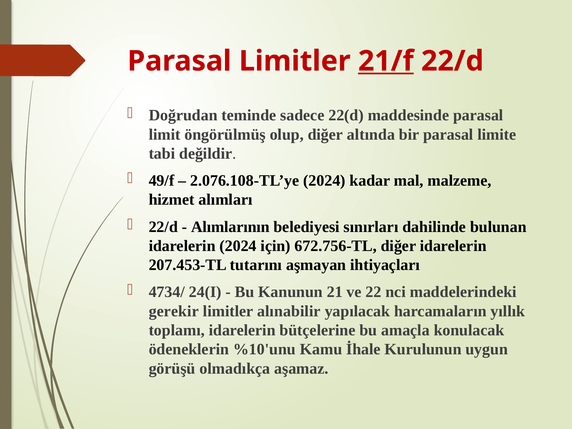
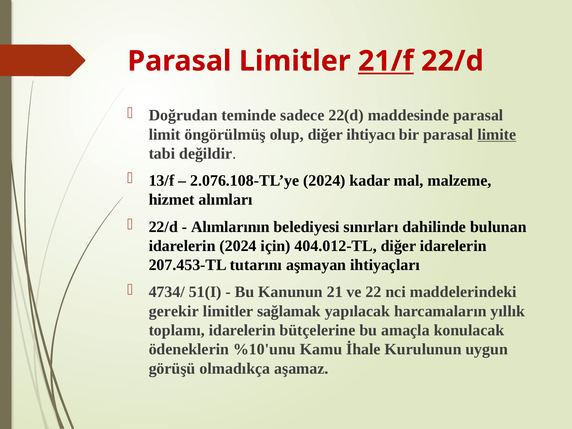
altında: altında -> ihtiyacı (371, 135)
limite underline: none -> present (497, 135)
49/f: 49/f -> 13/f (161, 181)
672.756-TL: 672.756-TL -> 404.012-TL (336, 246)
24(I: 24(I -> 51(I (205, 292)
alınabilir: alınabilir -> sağlamak (289, 311)
